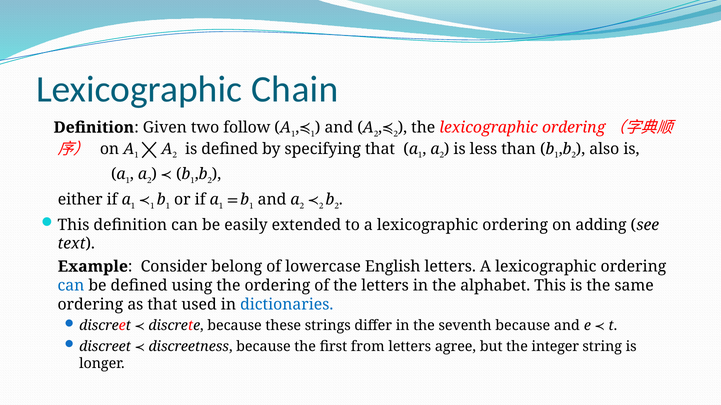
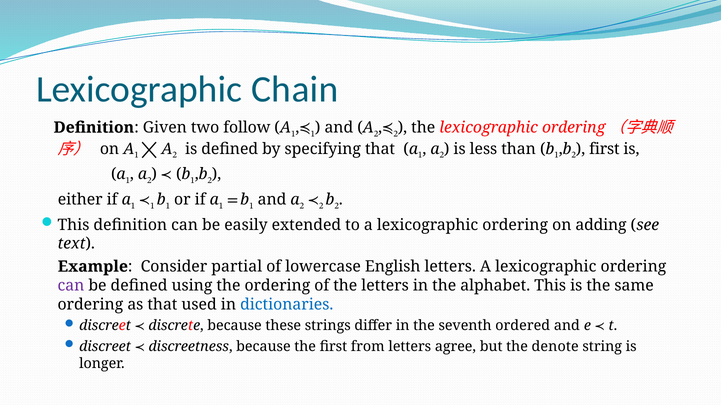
also: also -> first (604, 149)
belong: belong -> partial (237, 267)
can colour: blue -> purple (71, 286)
seventh because: because -> ordered (523, 326)
integer: integer -> denote (555, 347)
